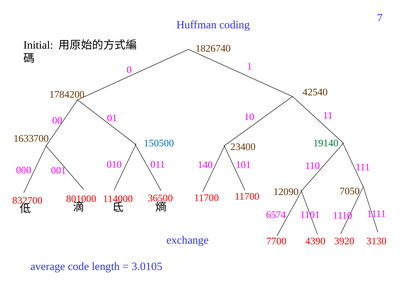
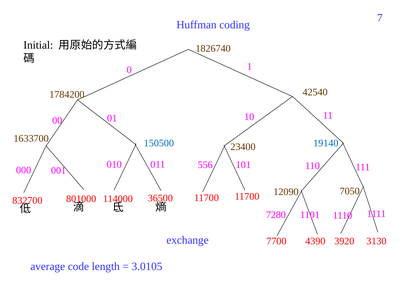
19140 colour: green -> blue (326, 143)
140: 140 -> 556 (205, 165)
6574: 6574 -> 7280 (276, 215)
